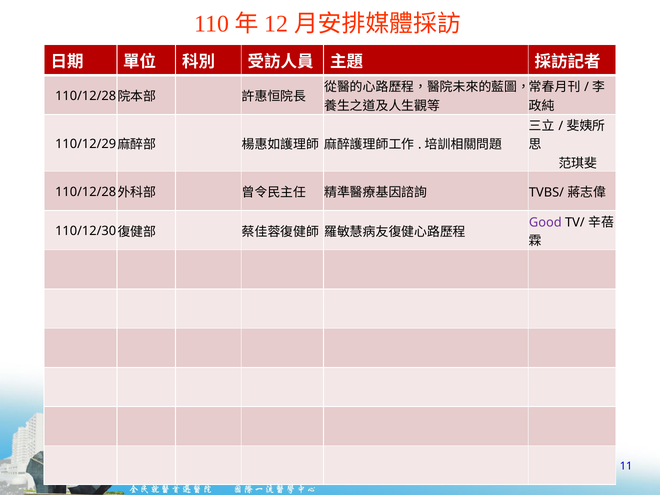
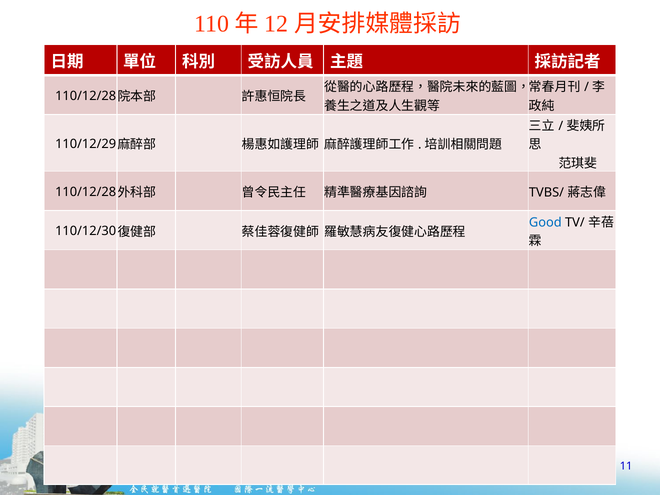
Good colour: purple -> blue (545, 223)
